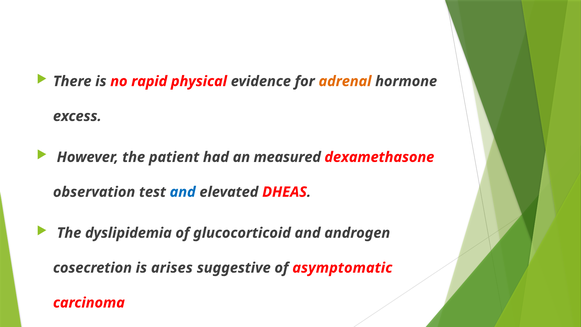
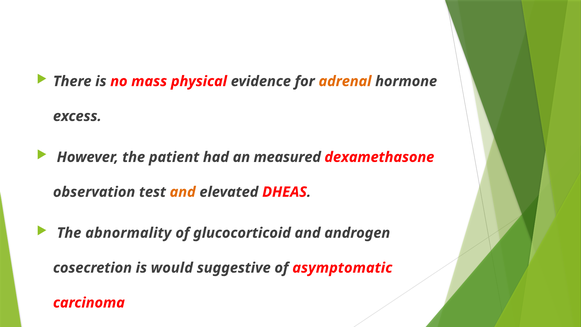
rapid: rapid -> mass (149, 81)
and colour: blue -> orange (183, 192)
dyslipidemia: dyslipidemia -> abnormality (128, 233)
arises: arises -> would (172, 268)
